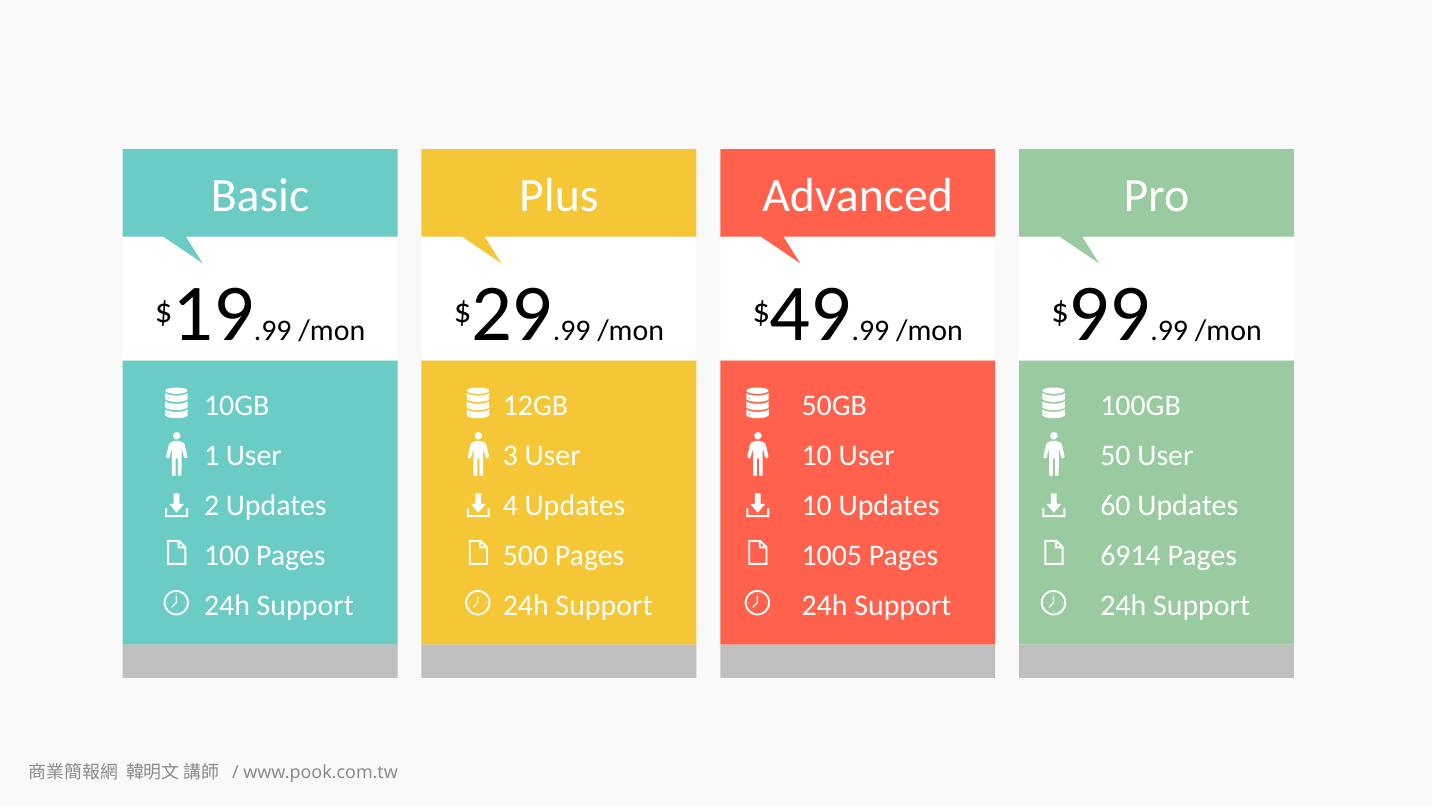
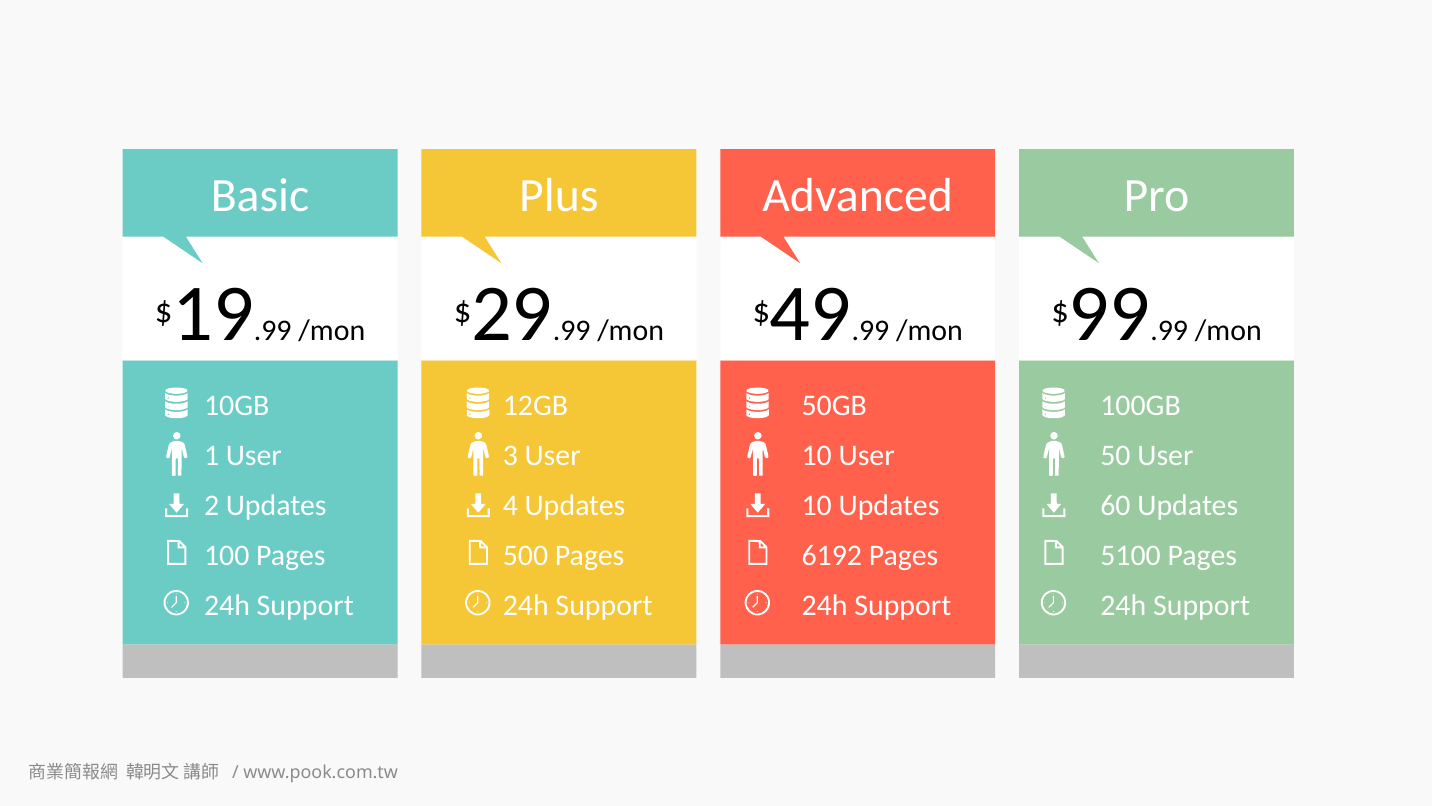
1005: 1005 -> 6192 (832, 555)
6914: 6914 -> 5100 (1131, 555)
